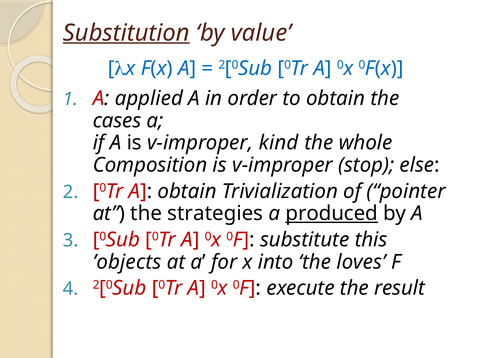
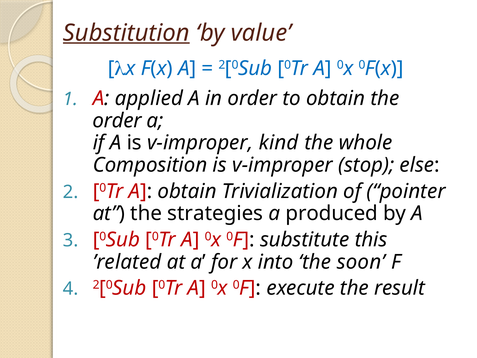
cases: cases -> order (117, 121)
produced underline: present -> none (332, 213)
’objects: ’objects -> ’related (127, 262)
loves: loves -> soon (361, 262)
